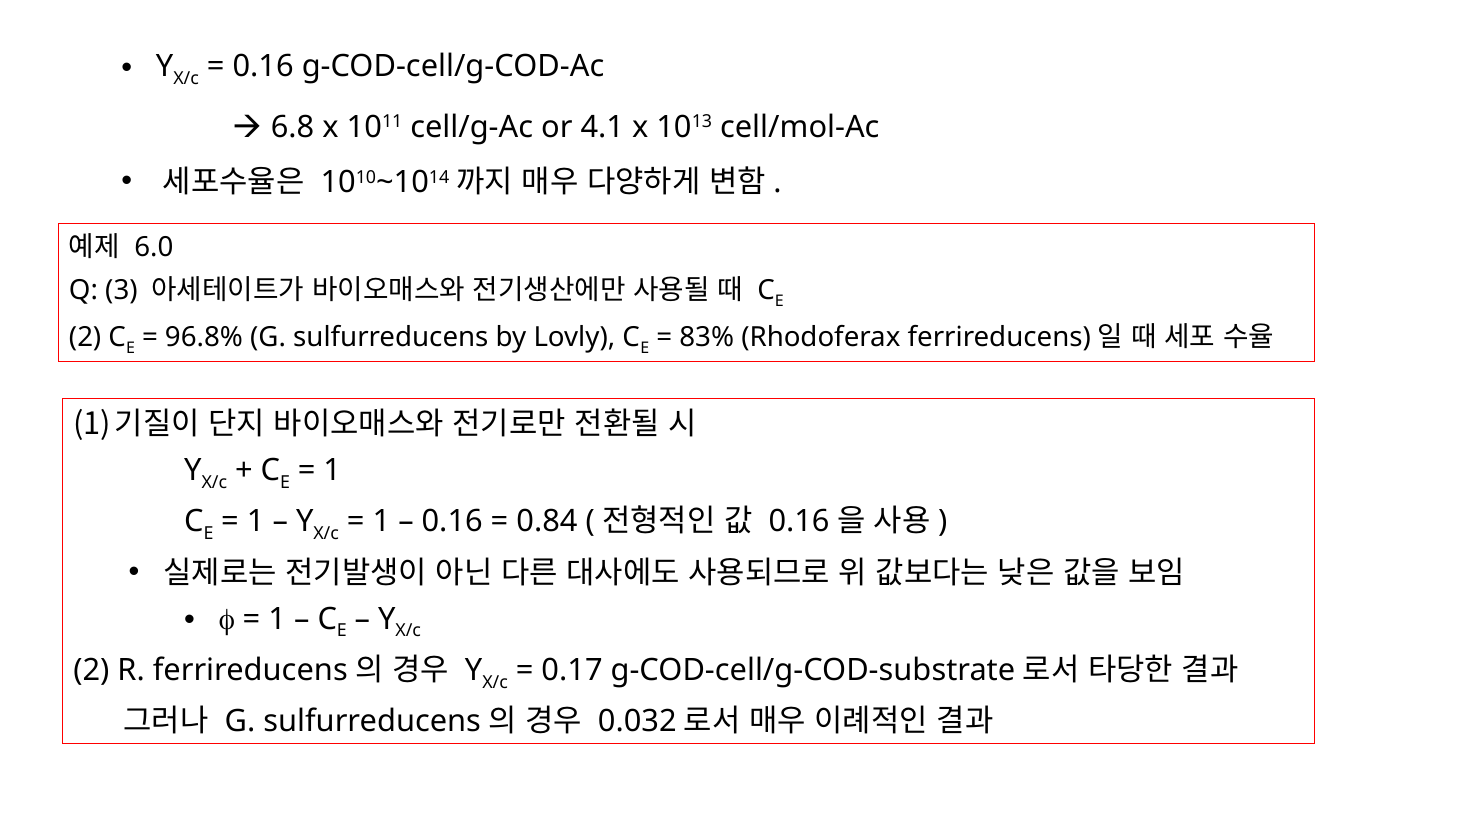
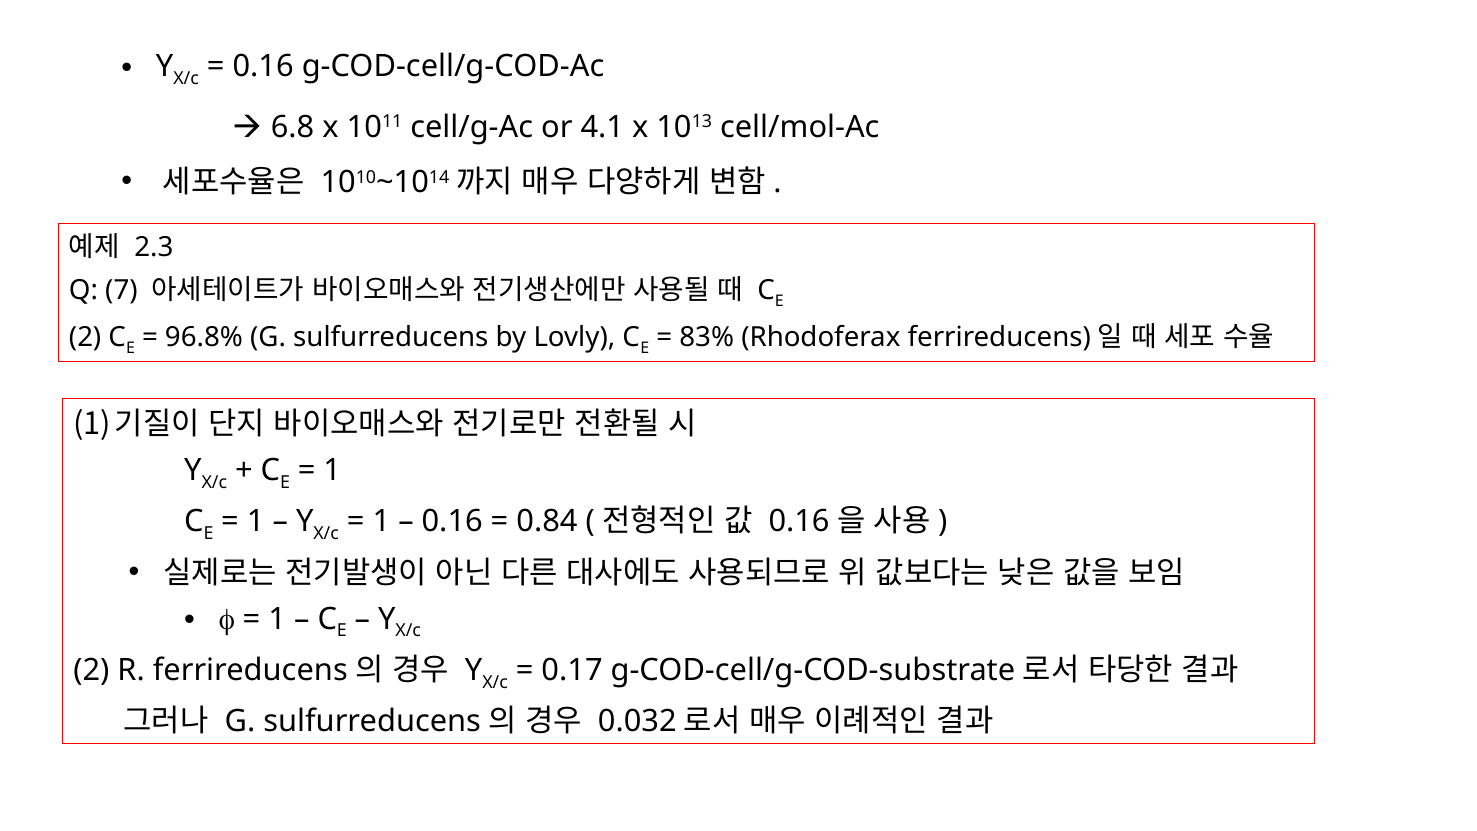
6.0: 6.0 -> 2.3 (154, 247)
3: 3 -> 7 (121, 290)
